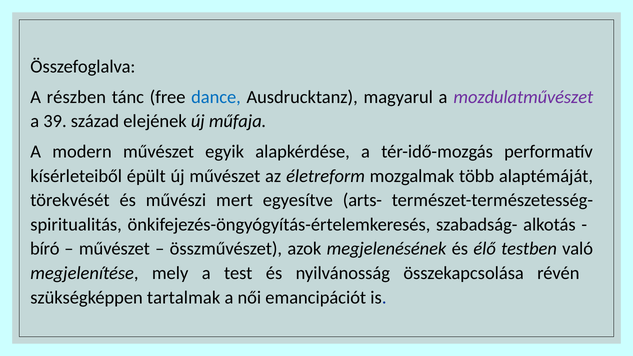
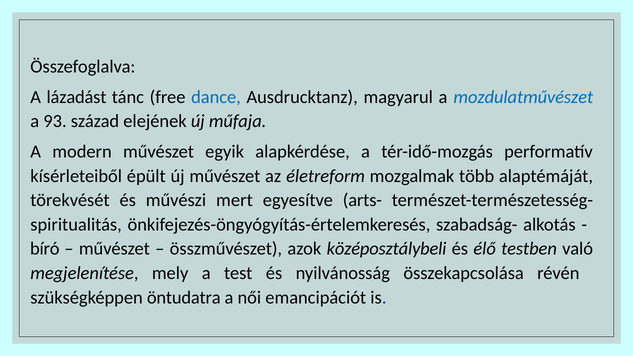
részben: részben -> lázadást (77, 97)
mozdulatművészet colour: purple -> blue (523, 97)
39: 39 -> 93 (55, 121)
megjelenésének: megjelenésének -> középosztálybeli (387, 249)
tartalmak: tartalmak -> öntudatra (184, 298)
